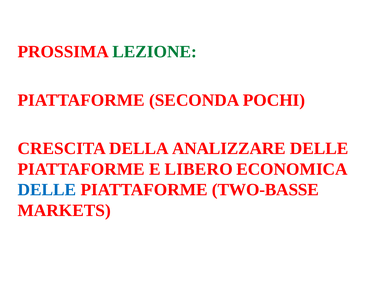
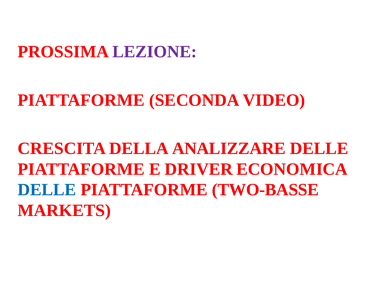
LEZIONE colour: green -> purple (155, 52)
POCHI: POCHI -> VIDEO (274, 100)
LIBERO: LIBERO -> DRIVER (199, 169)
